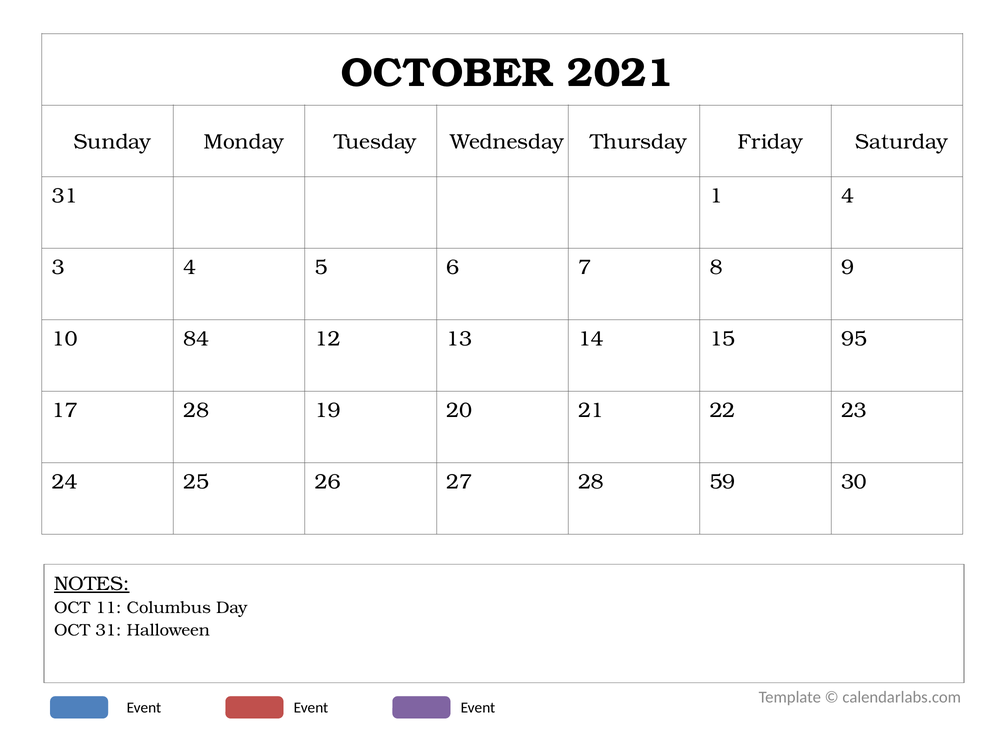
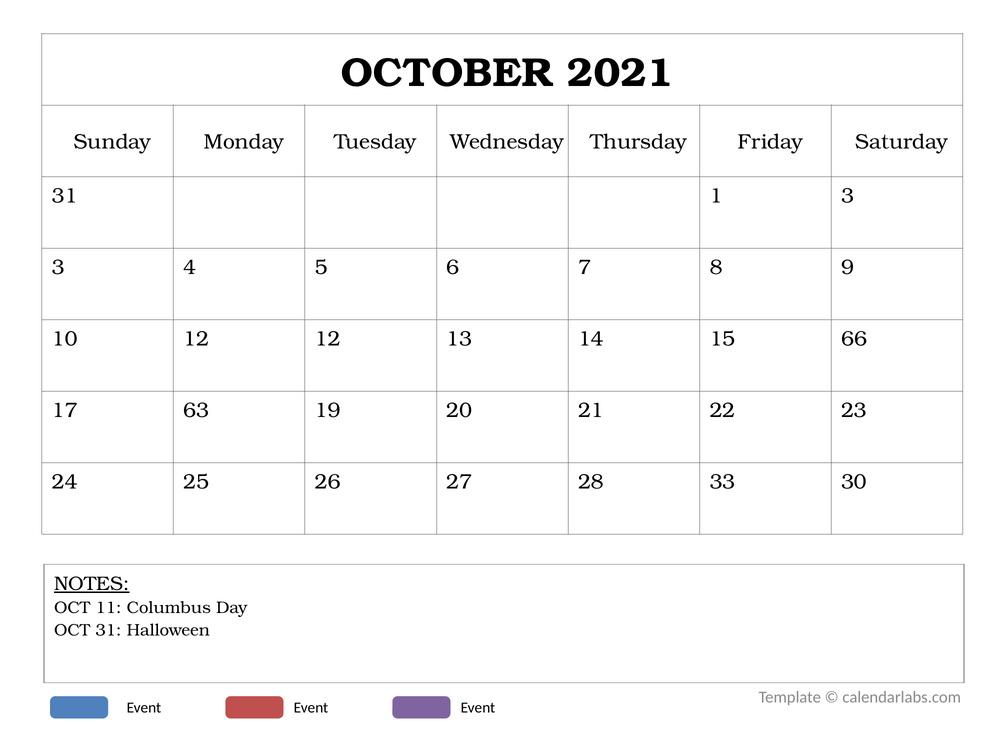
1 4: 4 -> 3 (848, 196)
10 84: 84 -> 12 (196, 339)
95: 95 -> 66 (854, 339)
17 28: 28 -> 63 (196, 411)
59: 59 -> 33 (722, 482)
